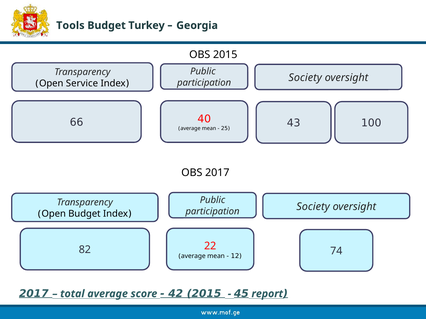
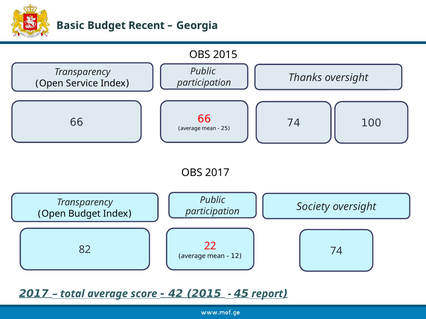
Tools: Tools -> Basic (70, 26)
Turkey: Turkey -> Recent (147, 26)
Society: Society -> Thanks (305, 78)
66 40: 40 -> 66 (204, 119)
25 43: 43 -> 74 (294, 123)
